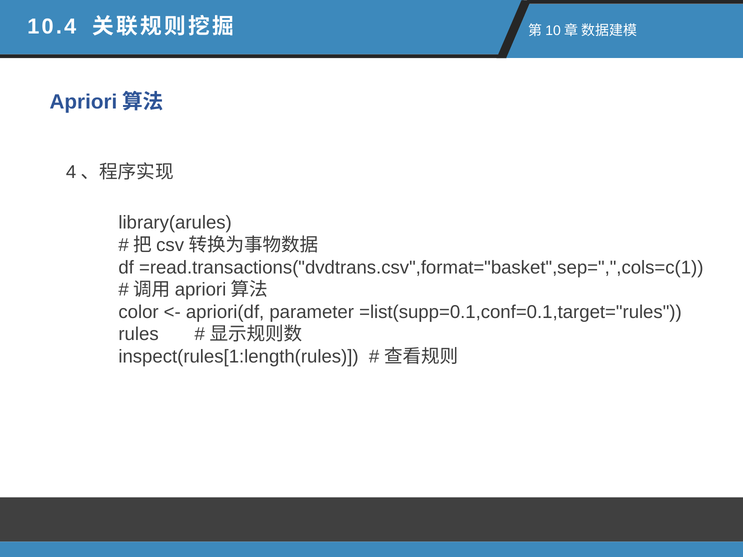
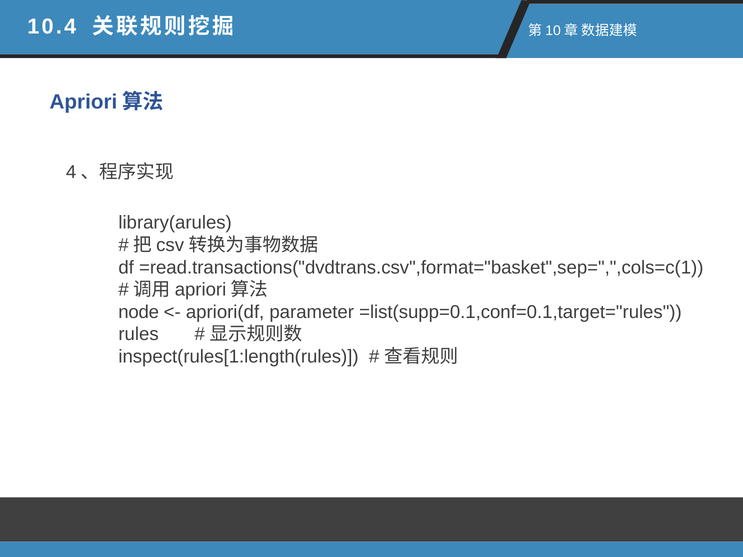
color: color -> node (139, 312)
